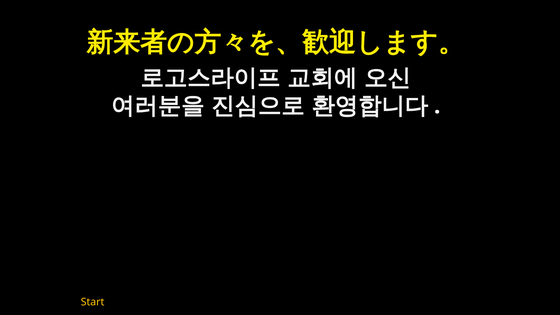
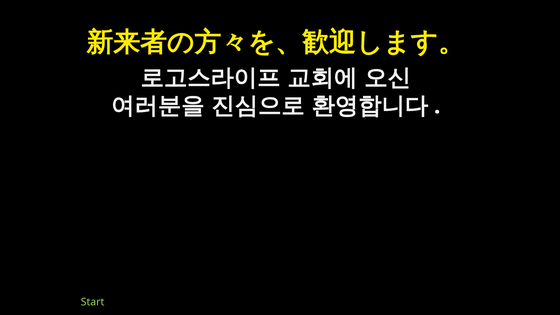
Start colour: yellow -> light green (93, 302)
